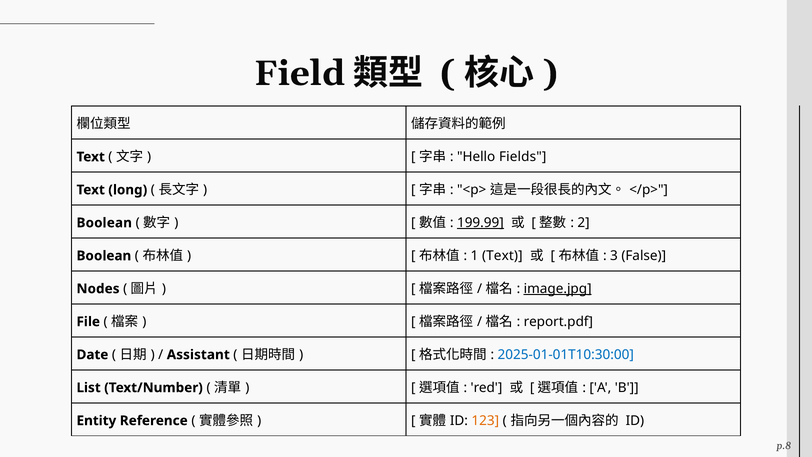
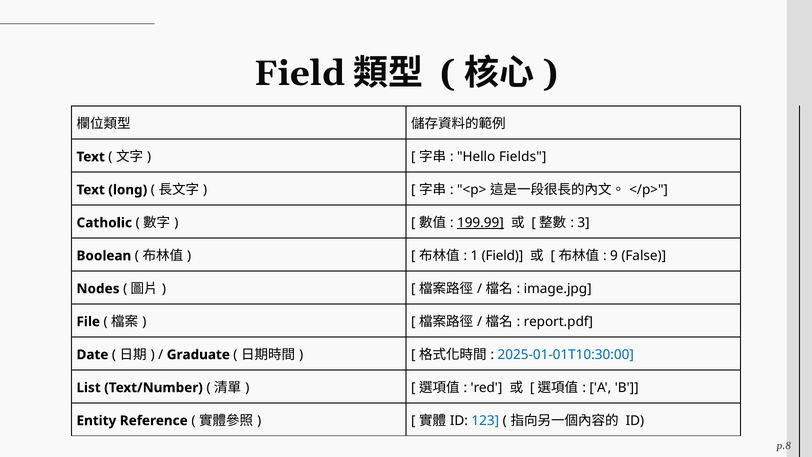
Boolean: Boolean -> Catholic (104, 223)
2: 2 -> 3 (584, 223)
1 Text: Text -> Field (502, 256)
3: 3 -> 9 (614, 256)
image.jpg underline: present -> none (558, 289)
Assistant: Assistant -> Graduate (198, 355)
123 colour: orange -> blue (485, 420)
